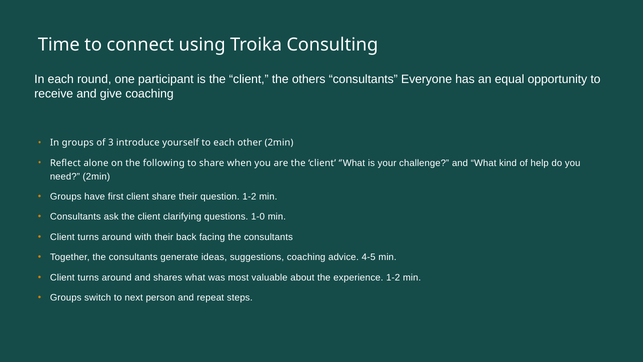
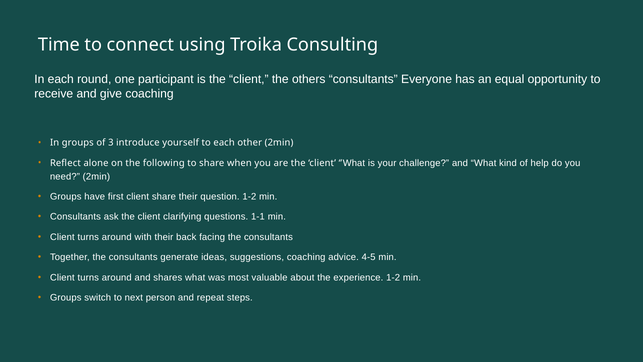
1-0: 1-0 -> 1-1 (258, 217)
